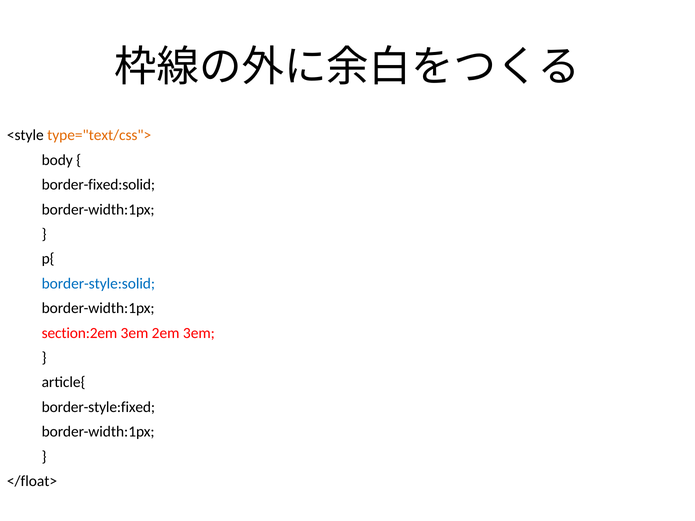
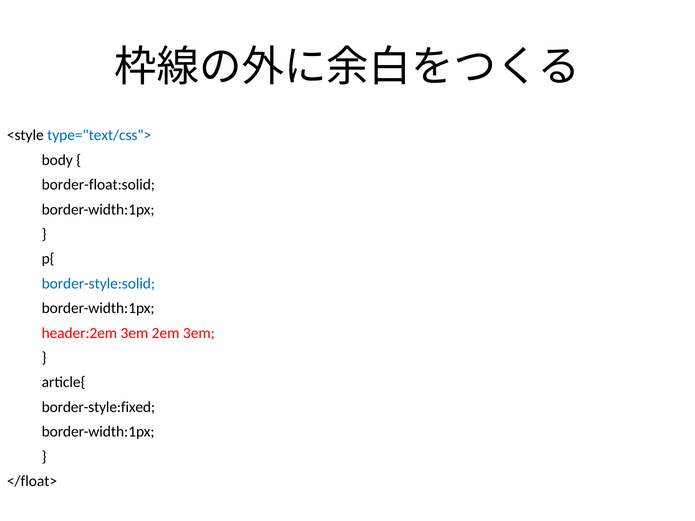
type="text/css"> colour: orange -> blue (99, 135)
border-fixed:solid: border-fixed:solid -> border-float:solid (98, 185)
section:2em: section:2em -> header:2em (79, 333)
